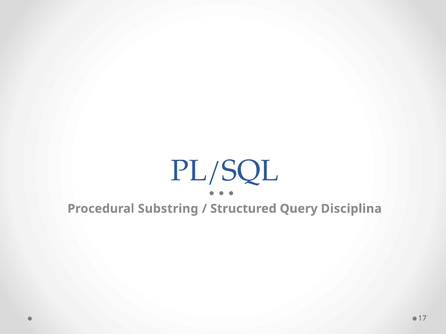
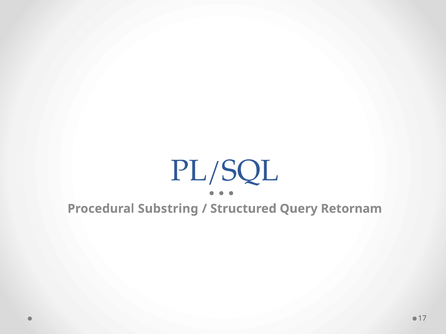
Disciplina: Disciplina -> Retornam (351, 209)
